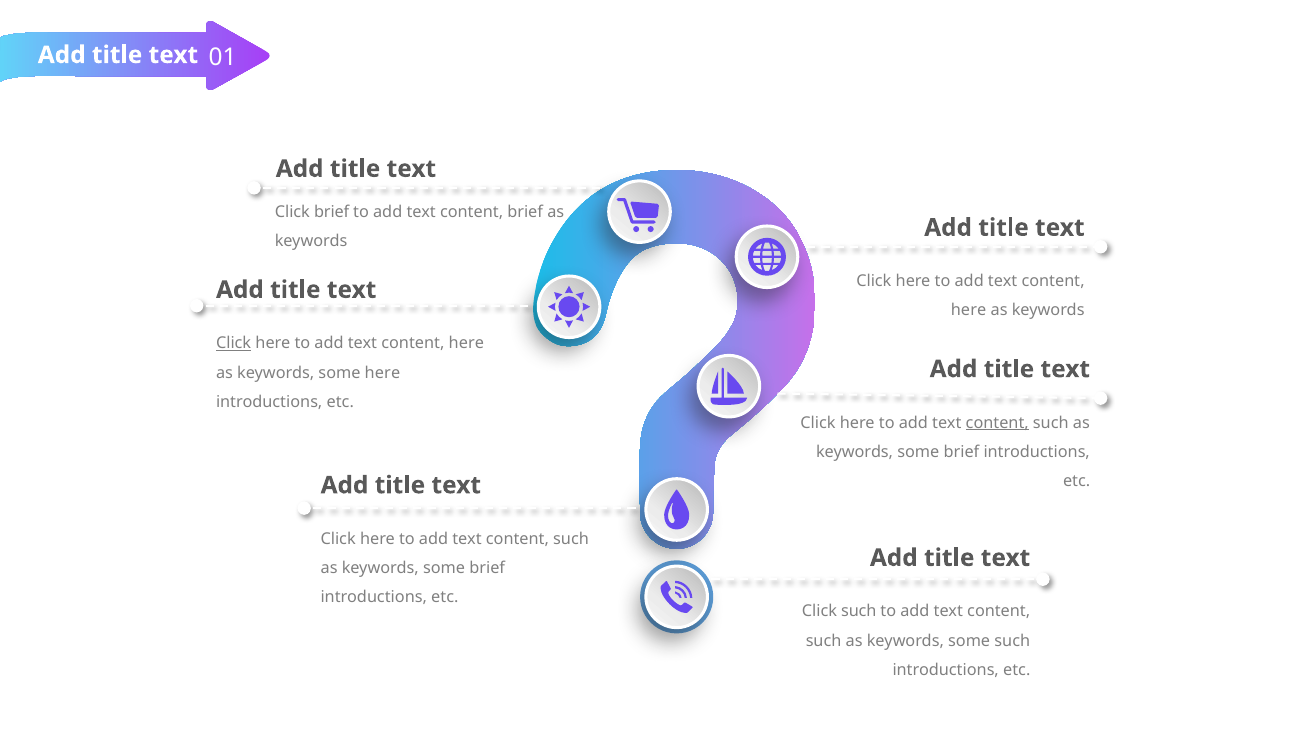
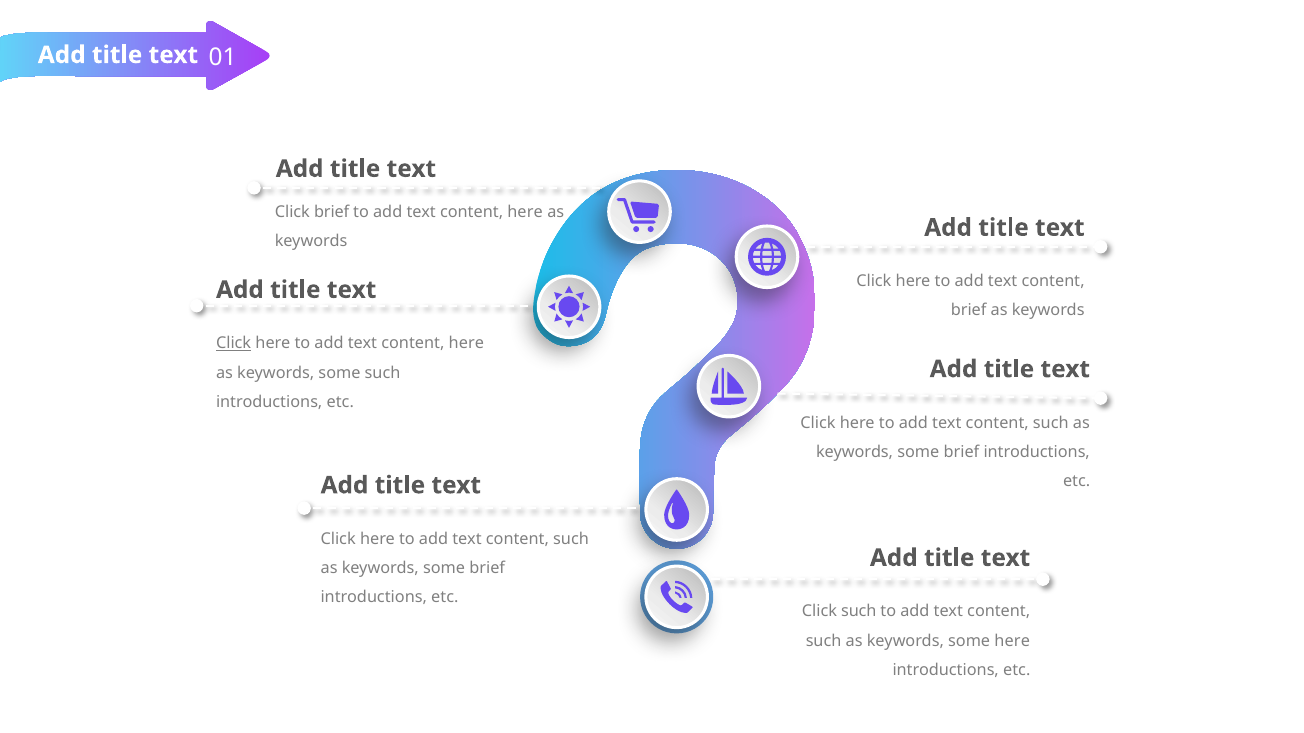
brief: brief -> here (525, 212)
here: here -> brief (969, 311)
some here: here -> such (383, 373)
content underline: present -> none (997, 423)
some such: such -> here (1012, 641)
